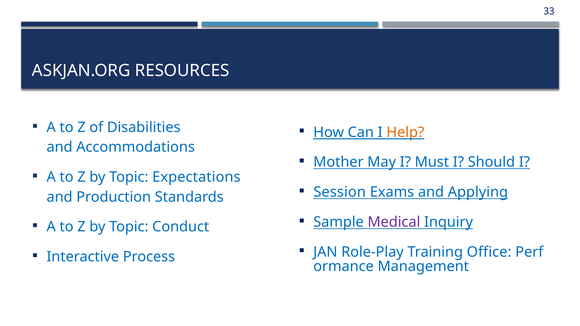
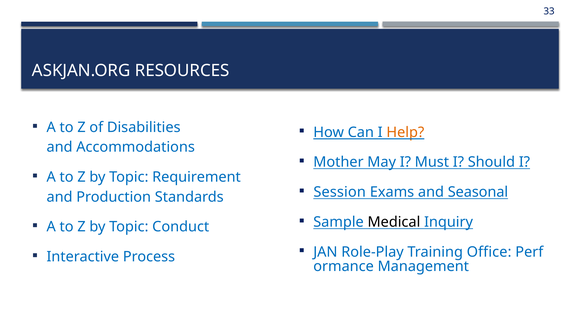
Expectations: Expectations -> Requirement (197, 177)
Applying: Applying -> Seasonal (478, 192)
Medical colour: purple -> black (394, 222)
